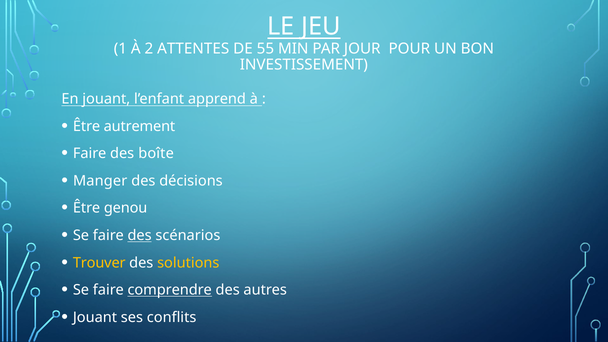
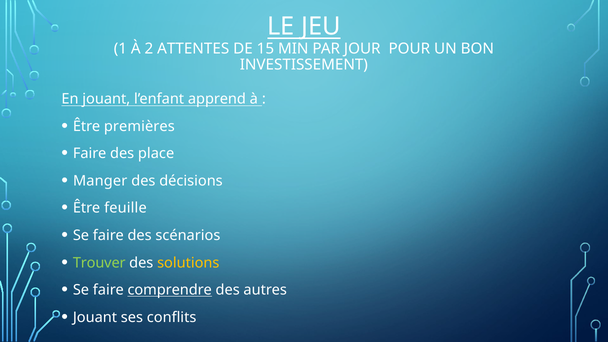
55: 55 -> 15 (265, 49)
autrement: autrement -> premières (139, 126)
boîte: boîte -> place (156, 154)
genou: genou -> feuille (125, 208)
des underline: present -> none (140, 235)
Trouver colour: yellow -> light green (99, 263)
